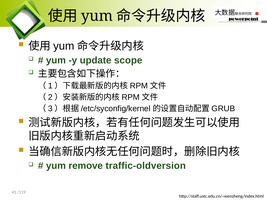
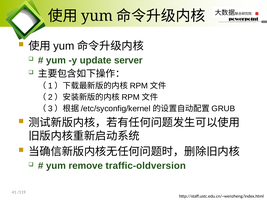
scope: scope -> server (128, 60)
